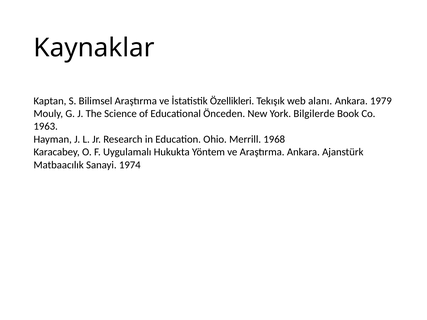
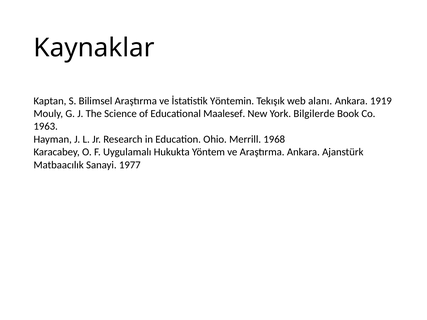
Özellikleri: Özellikleri -> Yöntemin (232, 101)
1979: 1979 -> 1919 (381, 101)
Önceden: Önceden -> Maalesef (224, 114)
1974: 1974 -> 1977 (130, 165)
